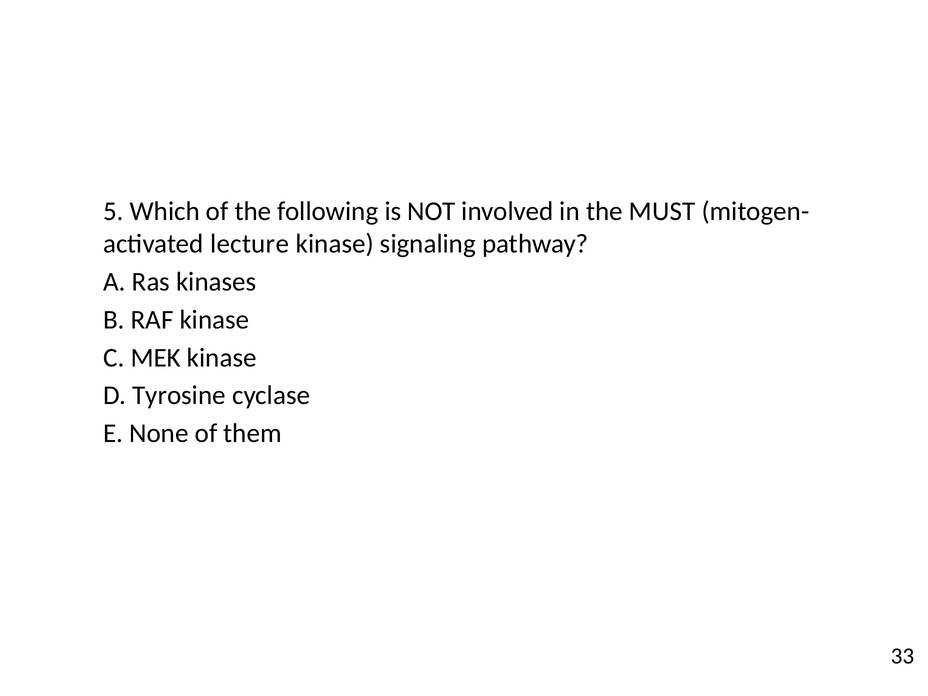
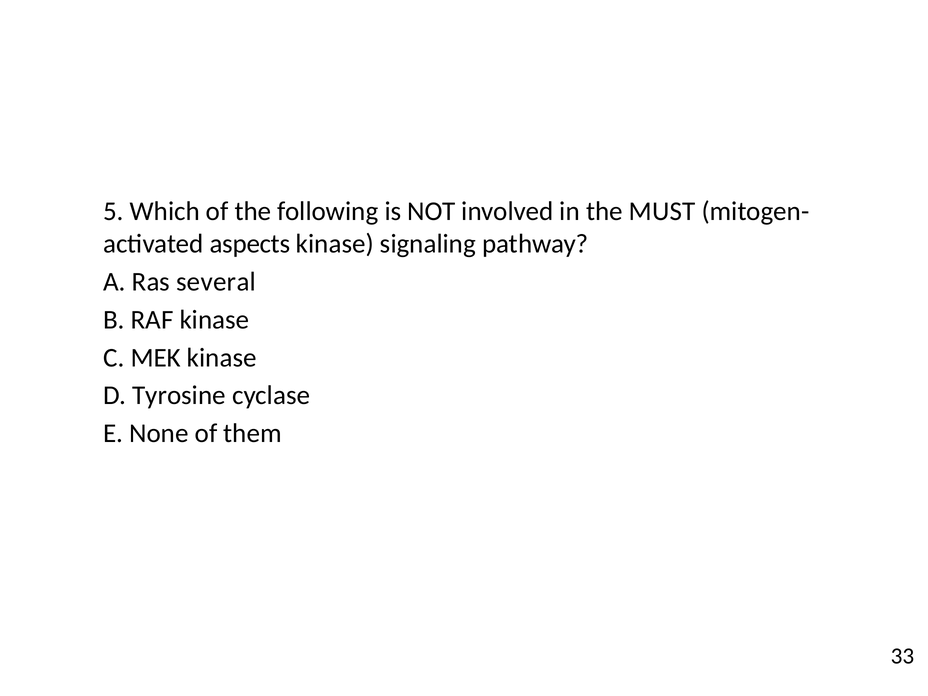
lecture: lecture -> aspects (250, 244)
kinases: kinases -> several (216, 282)
